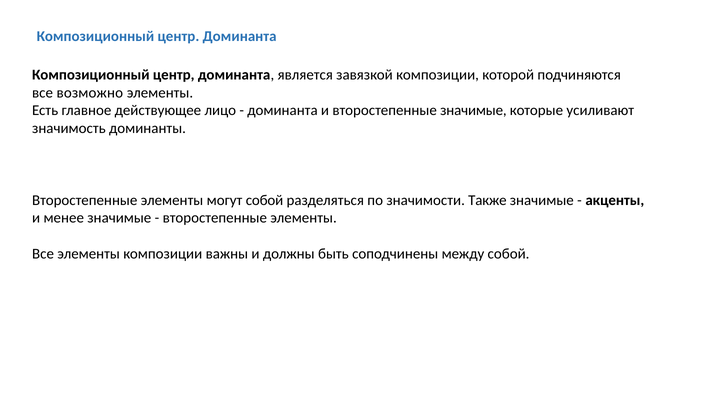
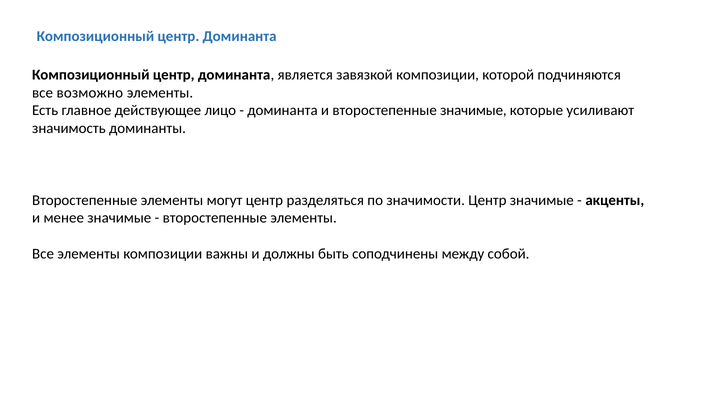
могут собой: собой -> центр (264, 200)
значимости Также: Также -> Центр (487, 200)
